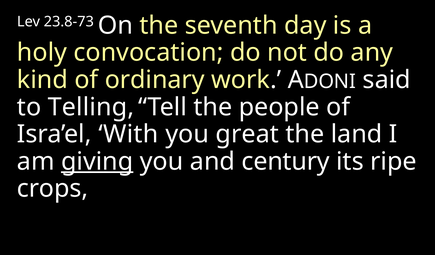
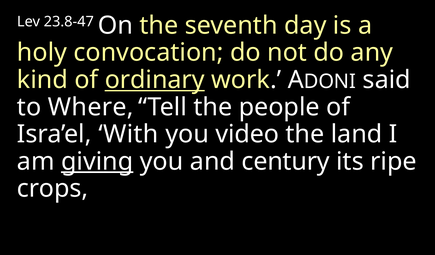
23.8-73: 23.8-73 -> 23.8-47 (69, 22)
ordinary underline: none -> present (155, 80)
Telling: Telling -> Where (91, 107)
great: great -> video (247, 134)
